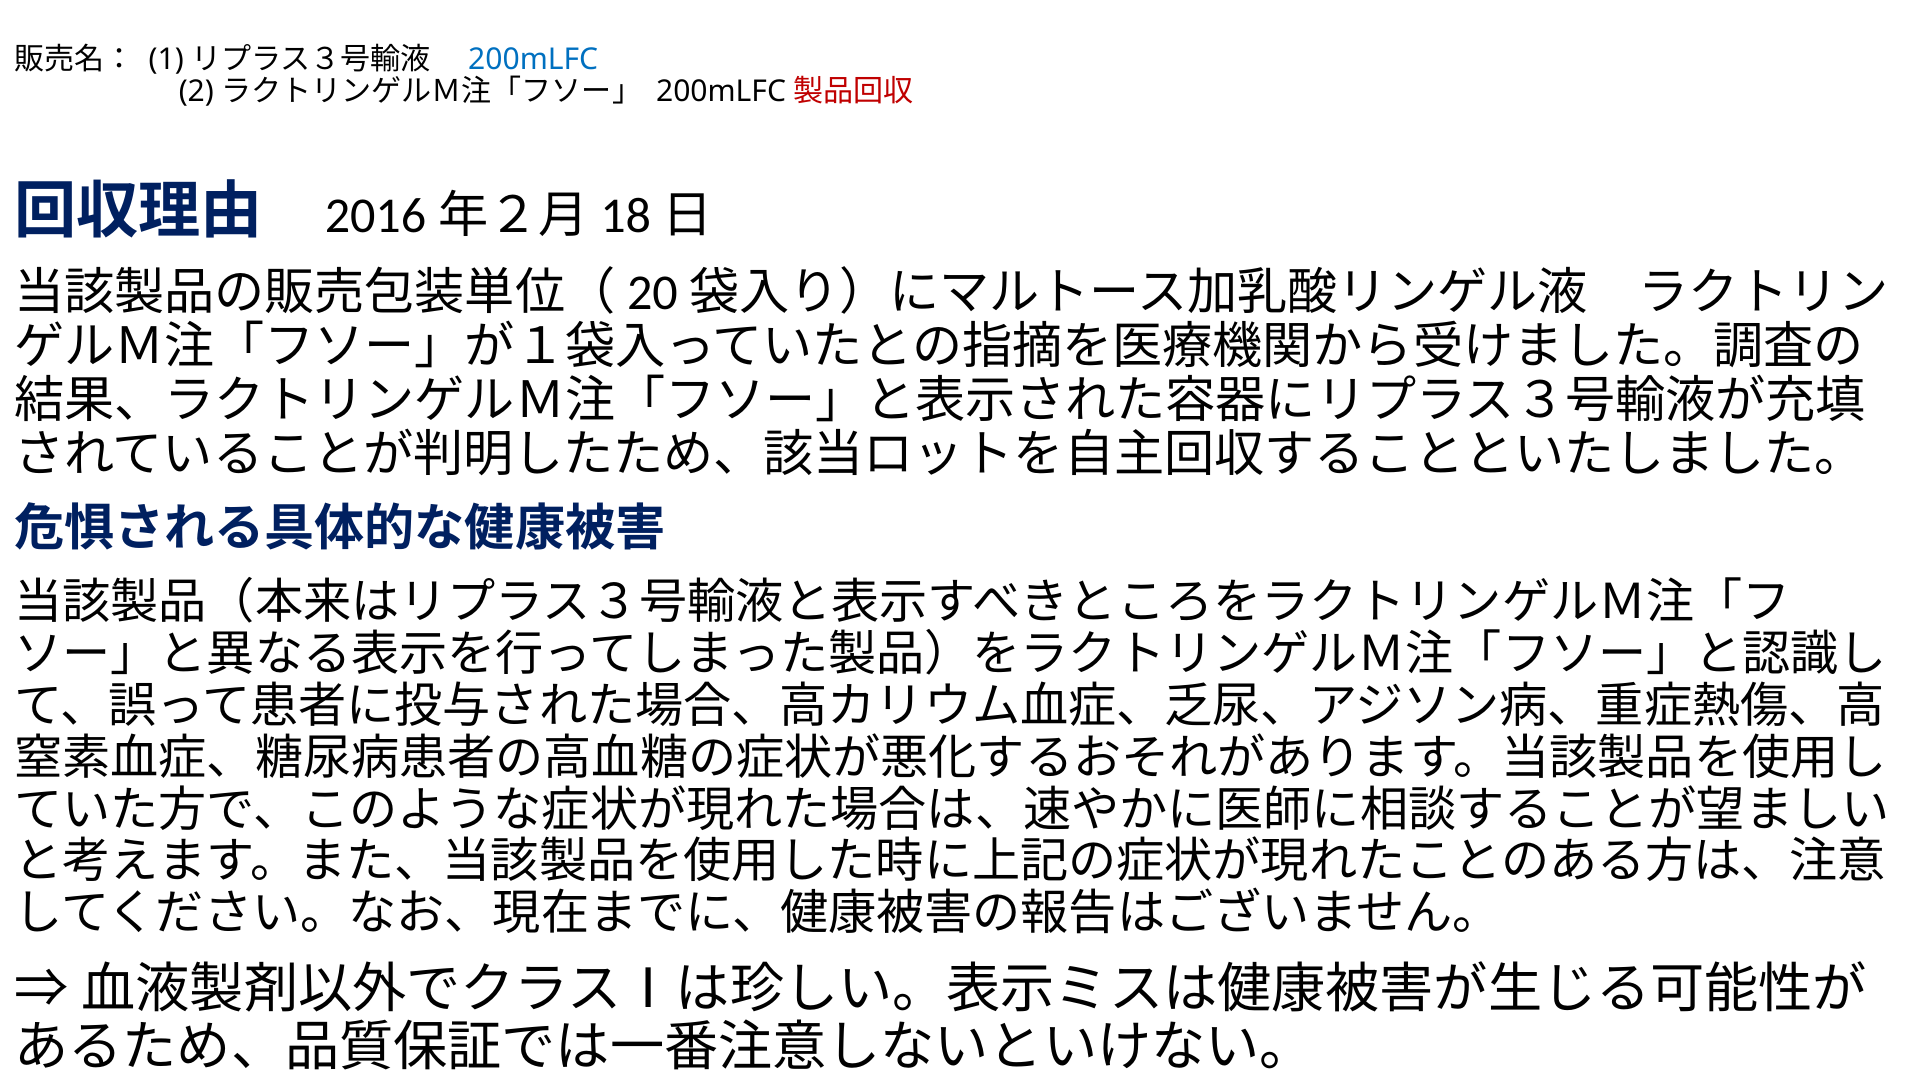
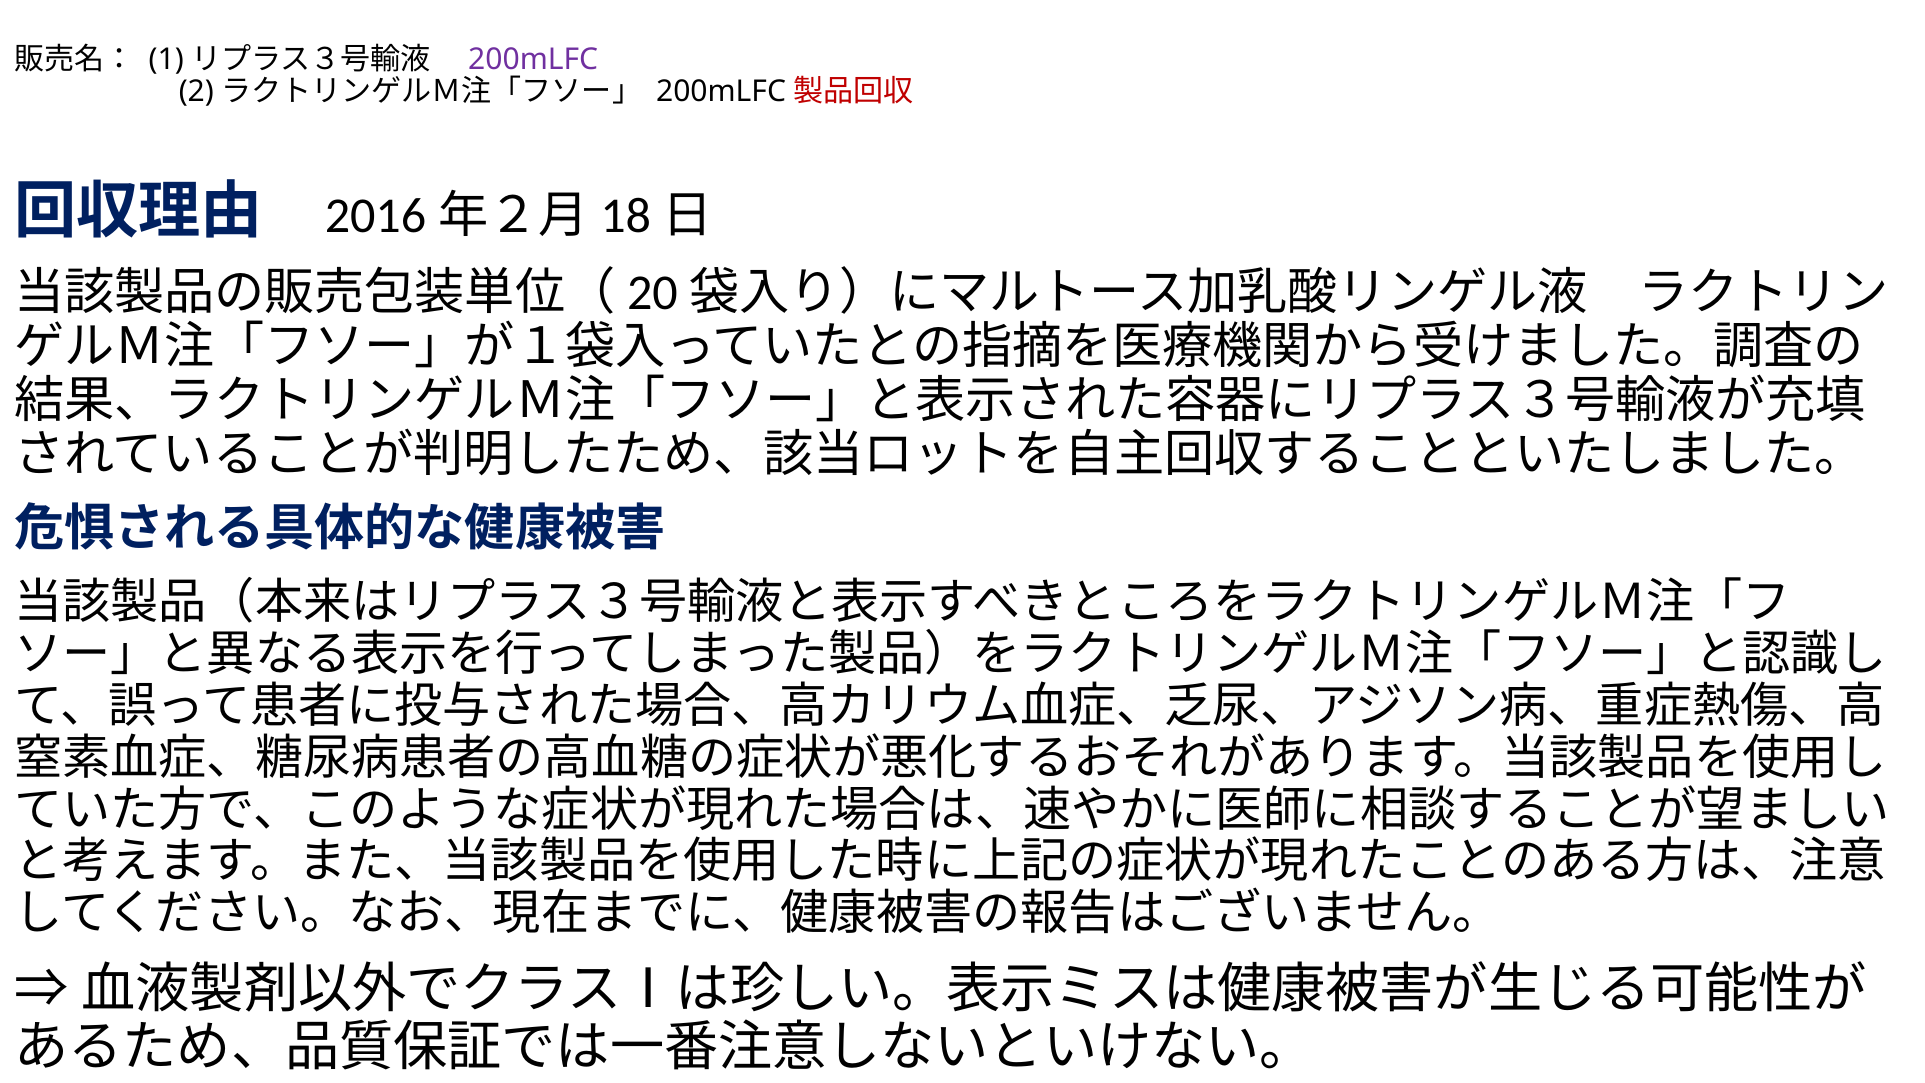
200mLFC colour: blue -> purple (533, 60)
